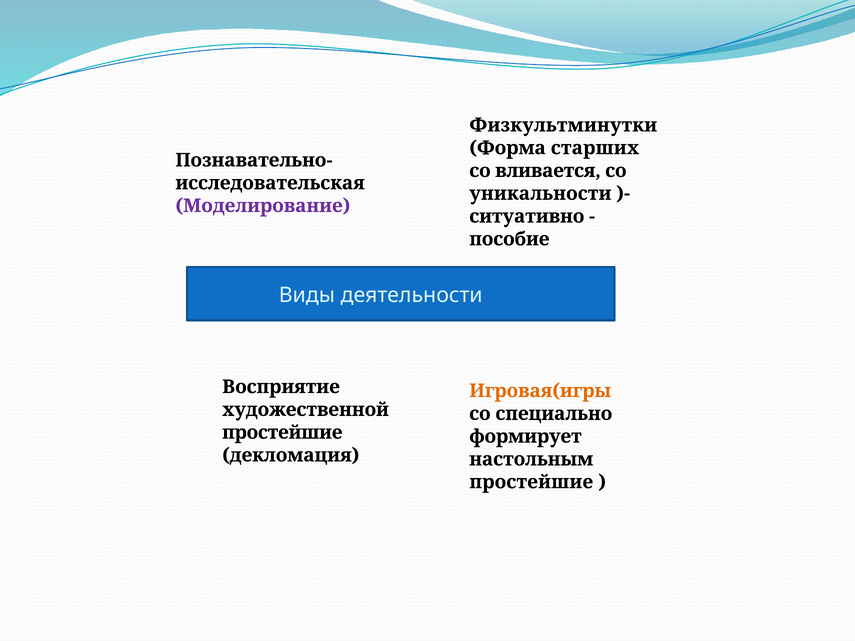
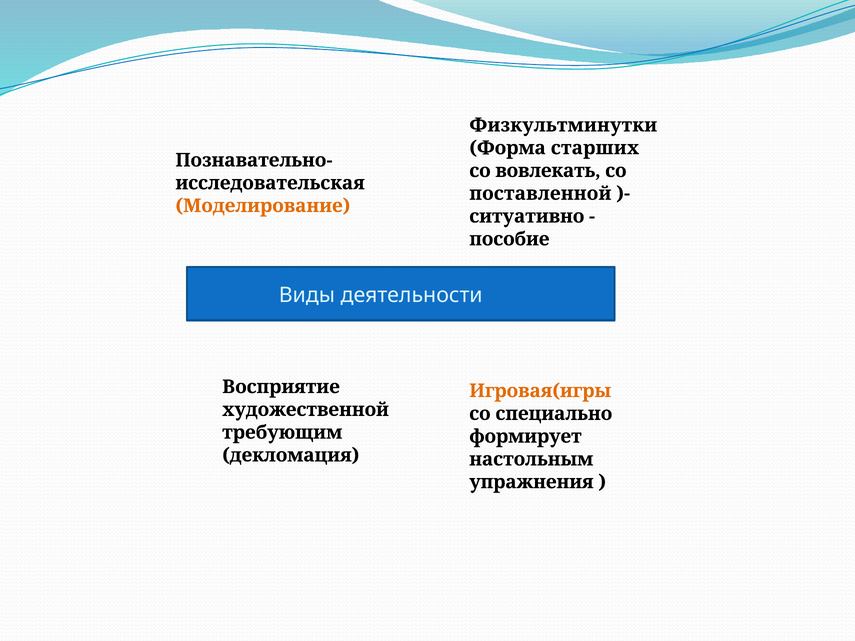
вливается: вливается -> вовлекать (548, 171)
уникальности: уникальности -> поставленной (540, 194)
Моделирование colour: purple -> orange (263, 206)
простейшие: простейшие -> требующим (282, 433)
простейшие: простейшие -> упражнения (531, 482)
